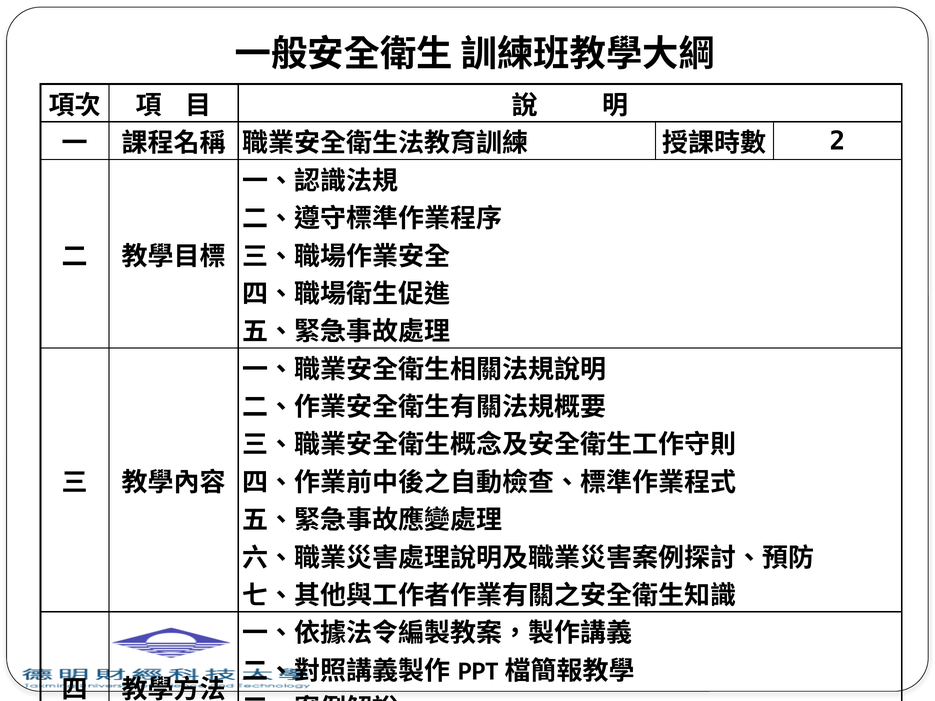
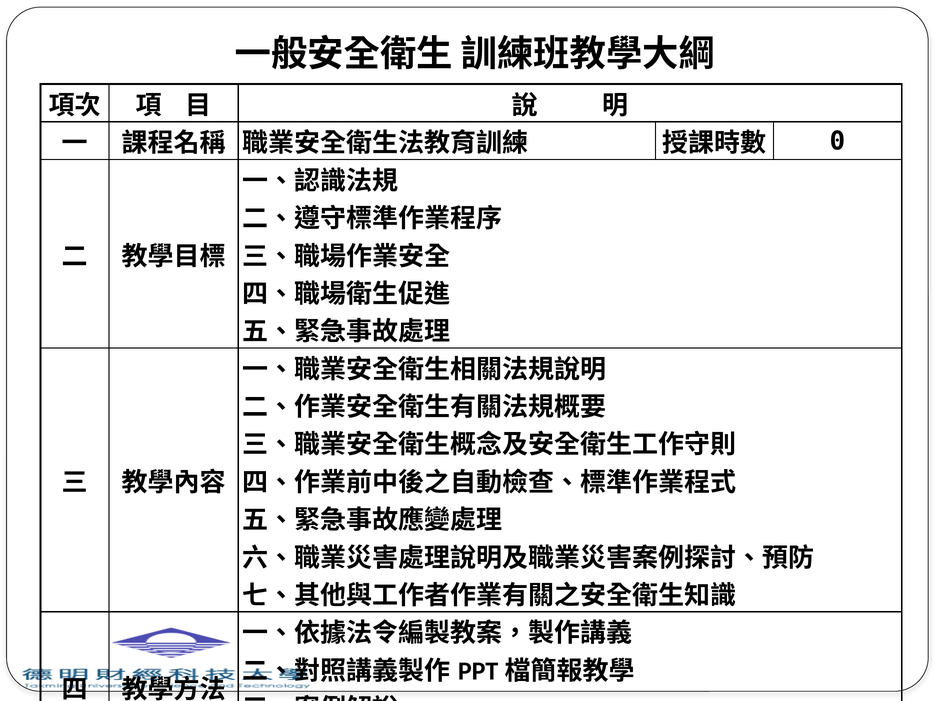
2: 2 -> 0 (838, 141)
